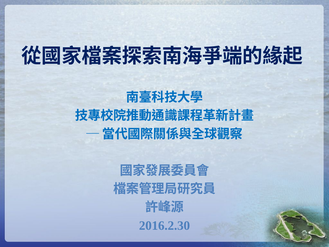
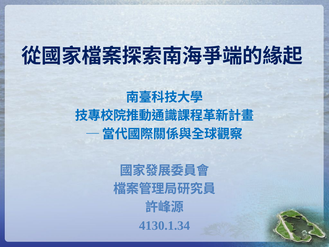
2016.2.30: 2016.2.30 -> 4130.1.34 (164, 225)
